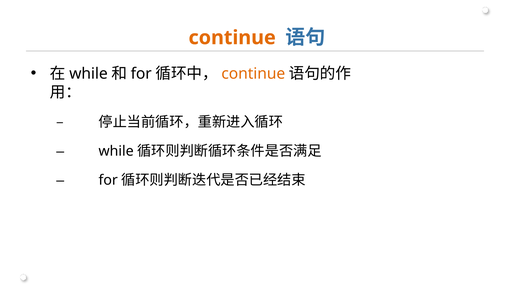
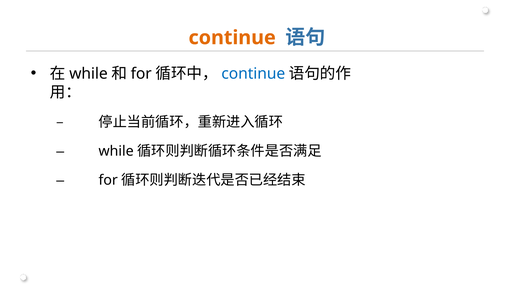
continue colour: orange -> blue (253, 74)
